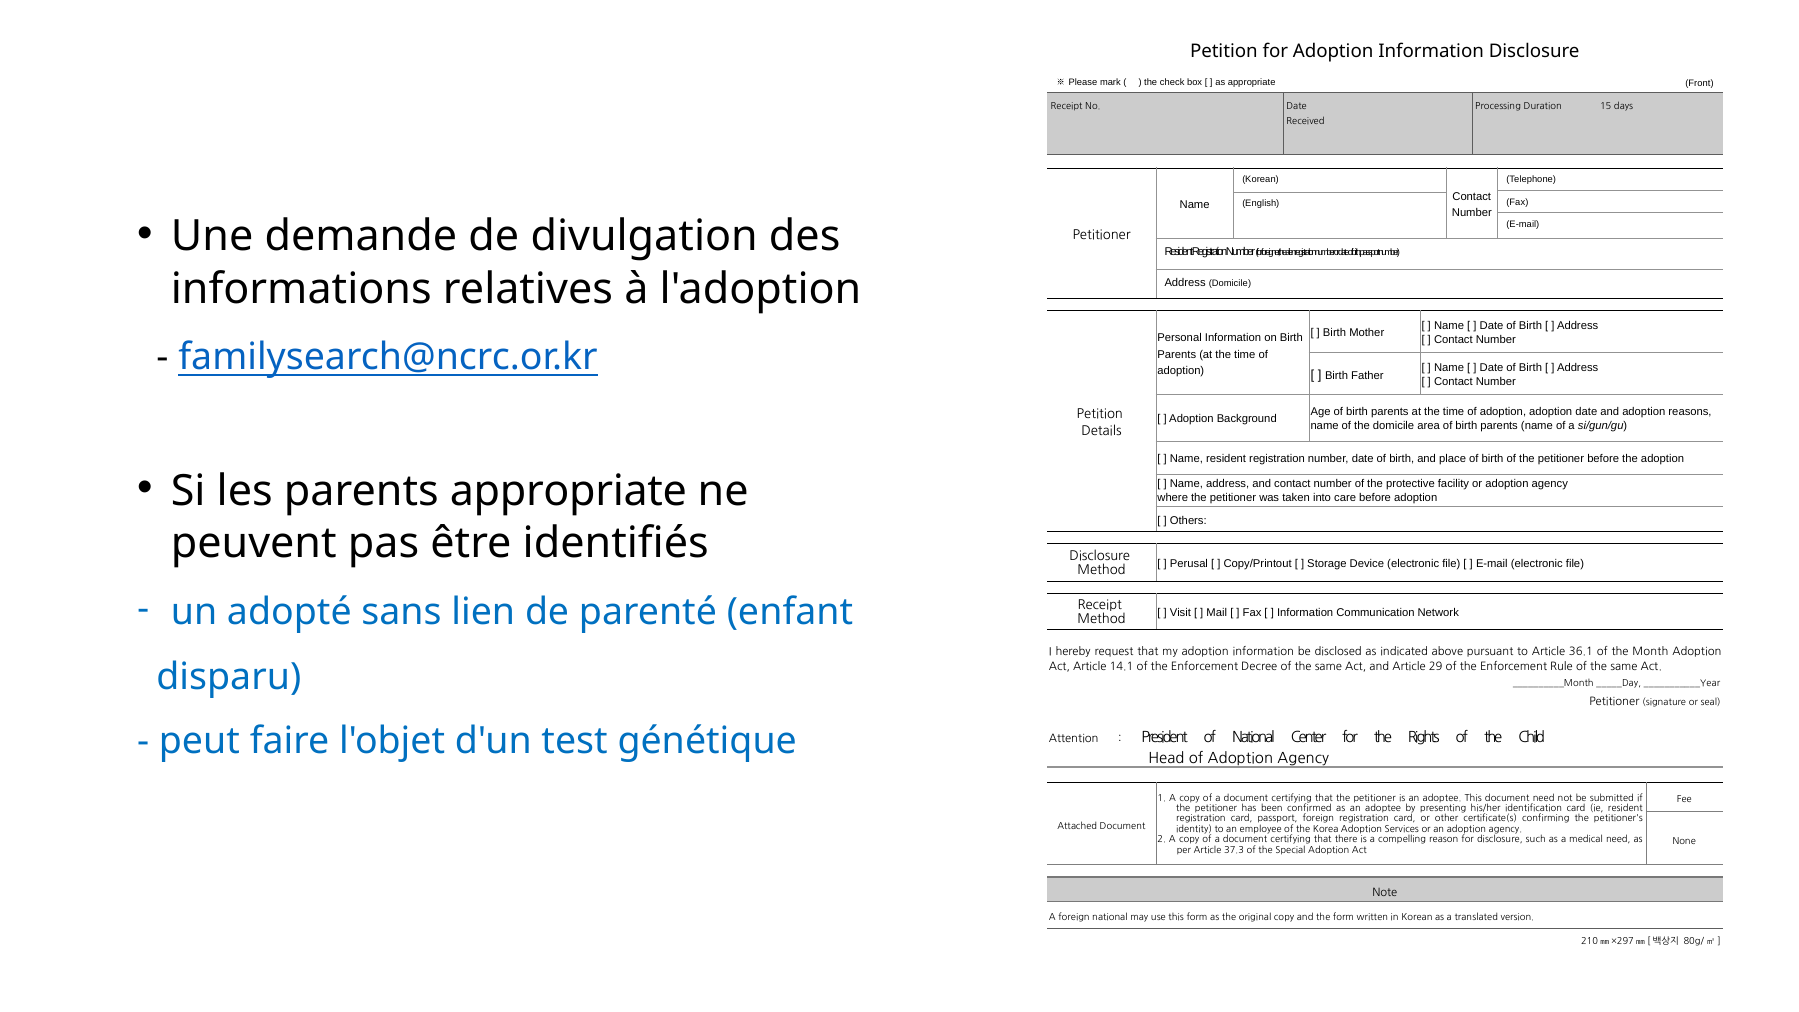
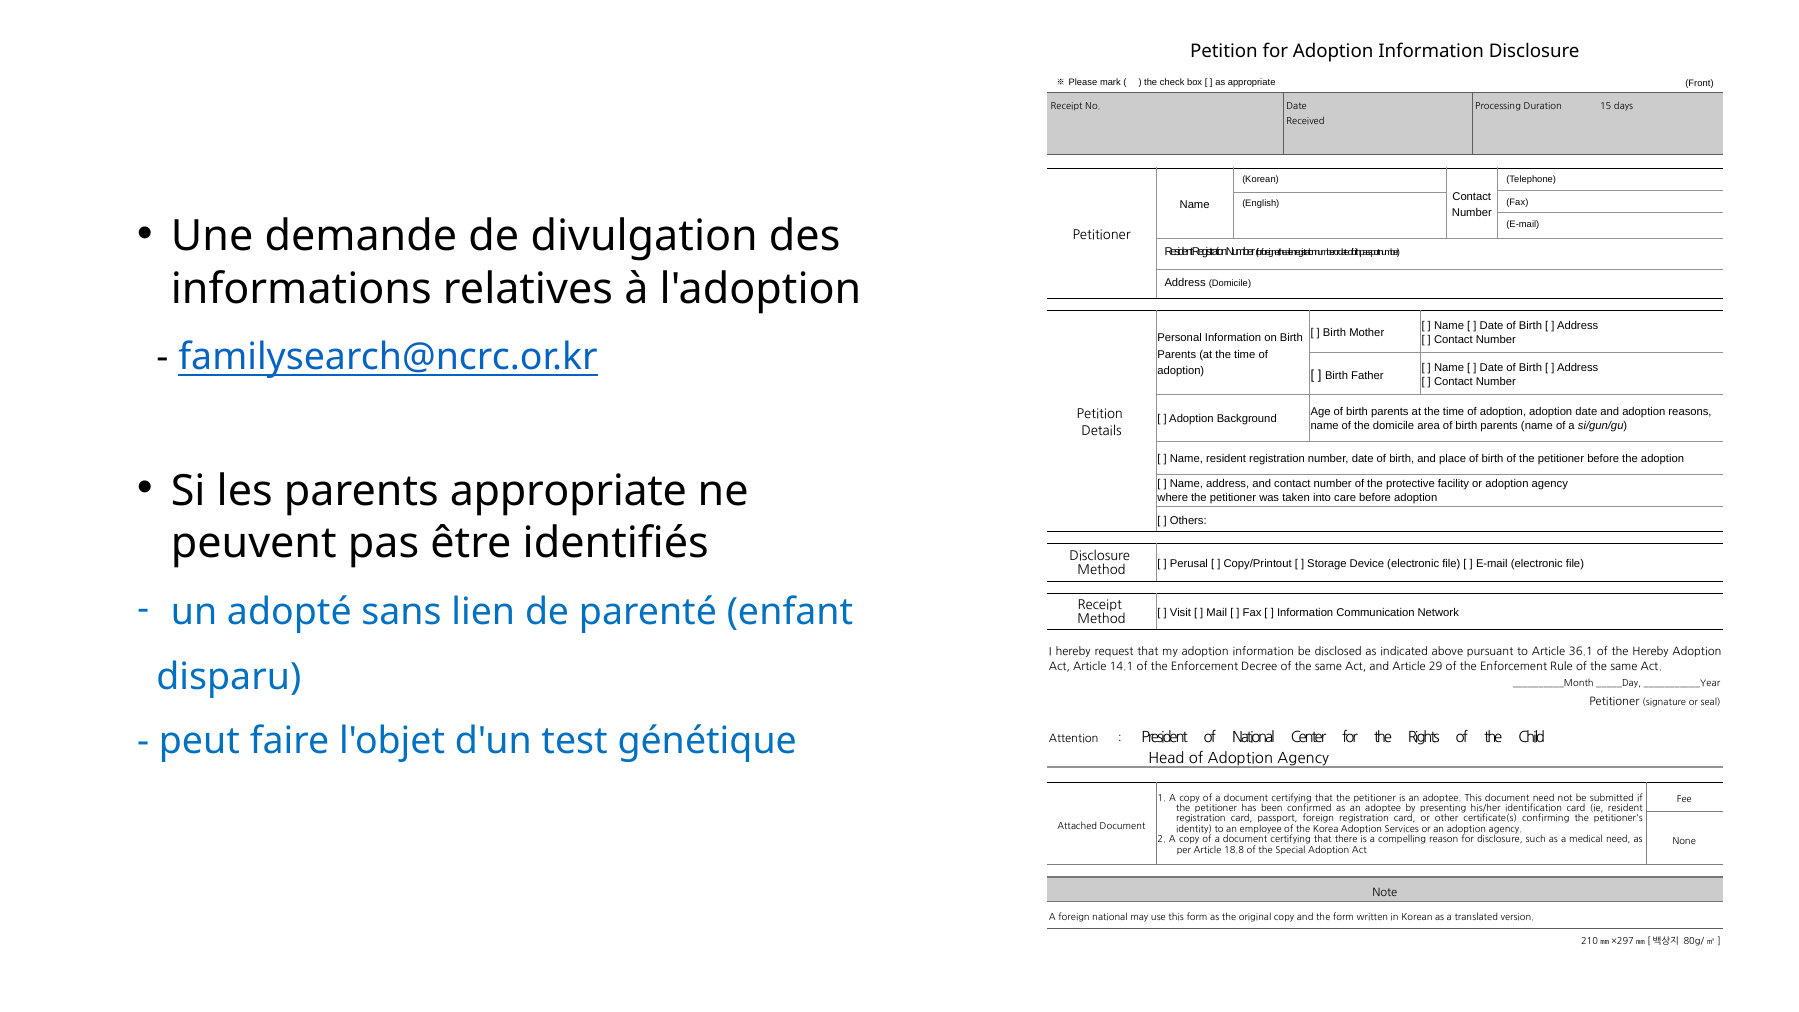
the Month: Month -> Hereby (1651, 652)
37.3: 37.3 -> 18.8 (1234, 850)
